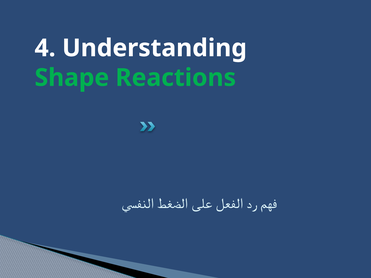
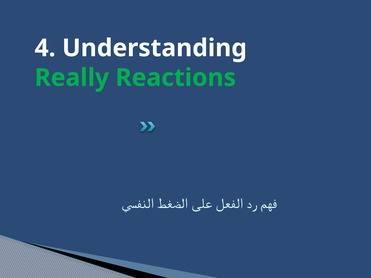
Shape: Shape -> Really (72, 78)
